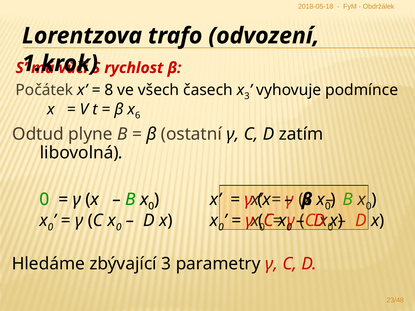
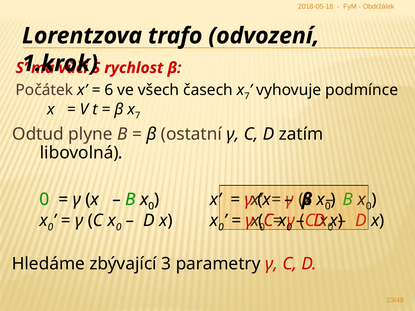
8: 8 -> 6 (109, 90)
časech x 3: 3 -> 7 (247, 96)
β x 6: 6 -> 7 (138, 115)
